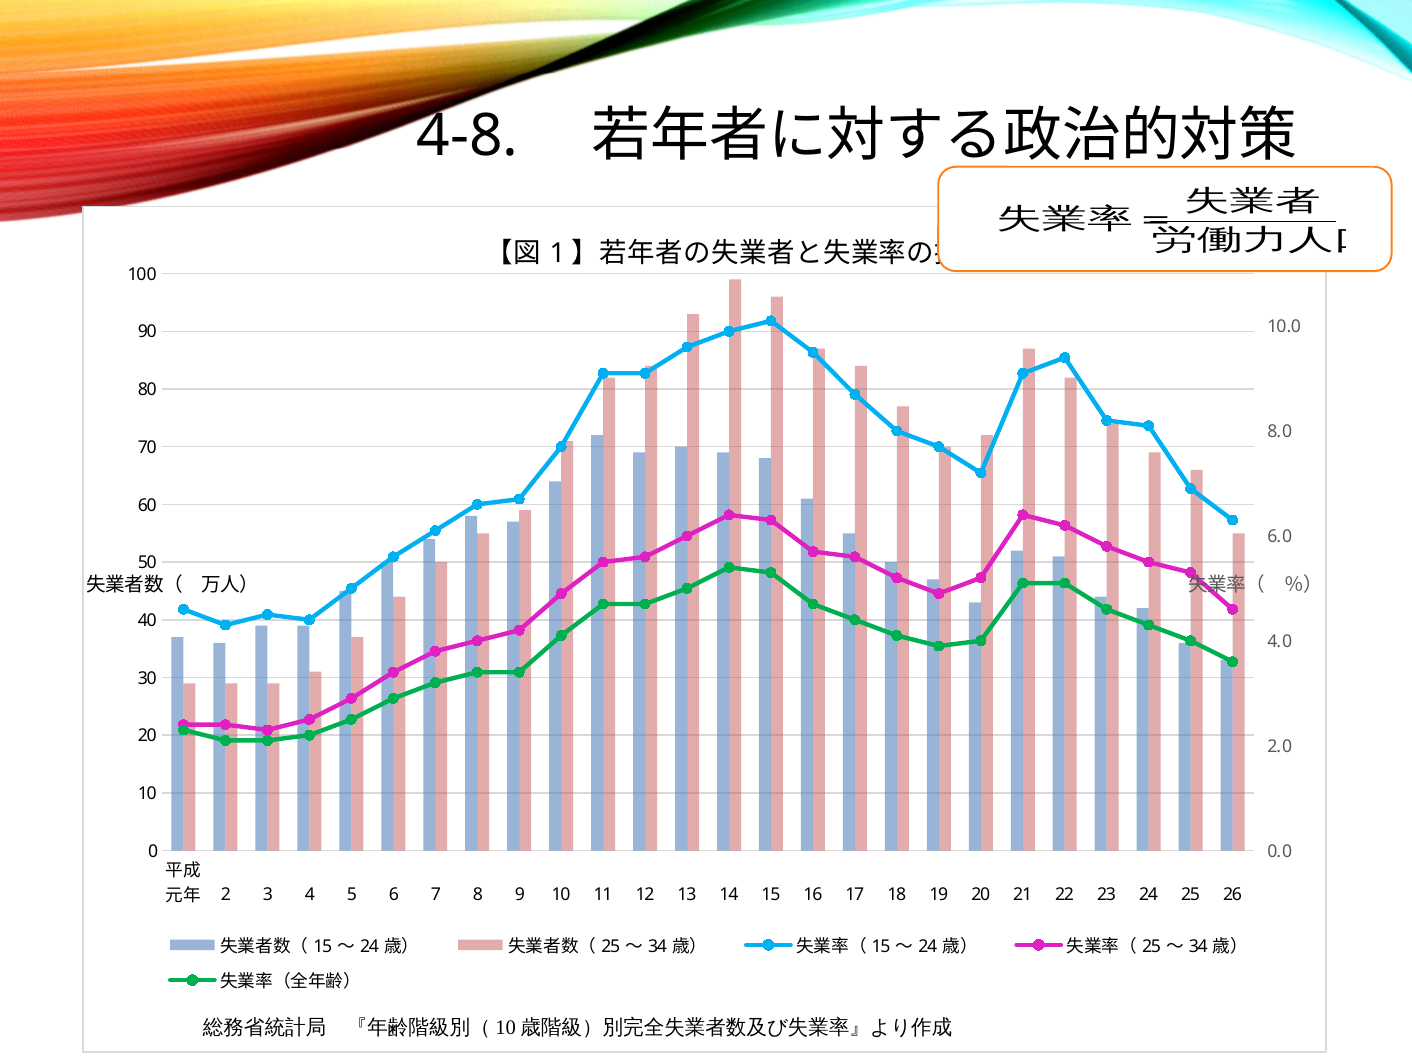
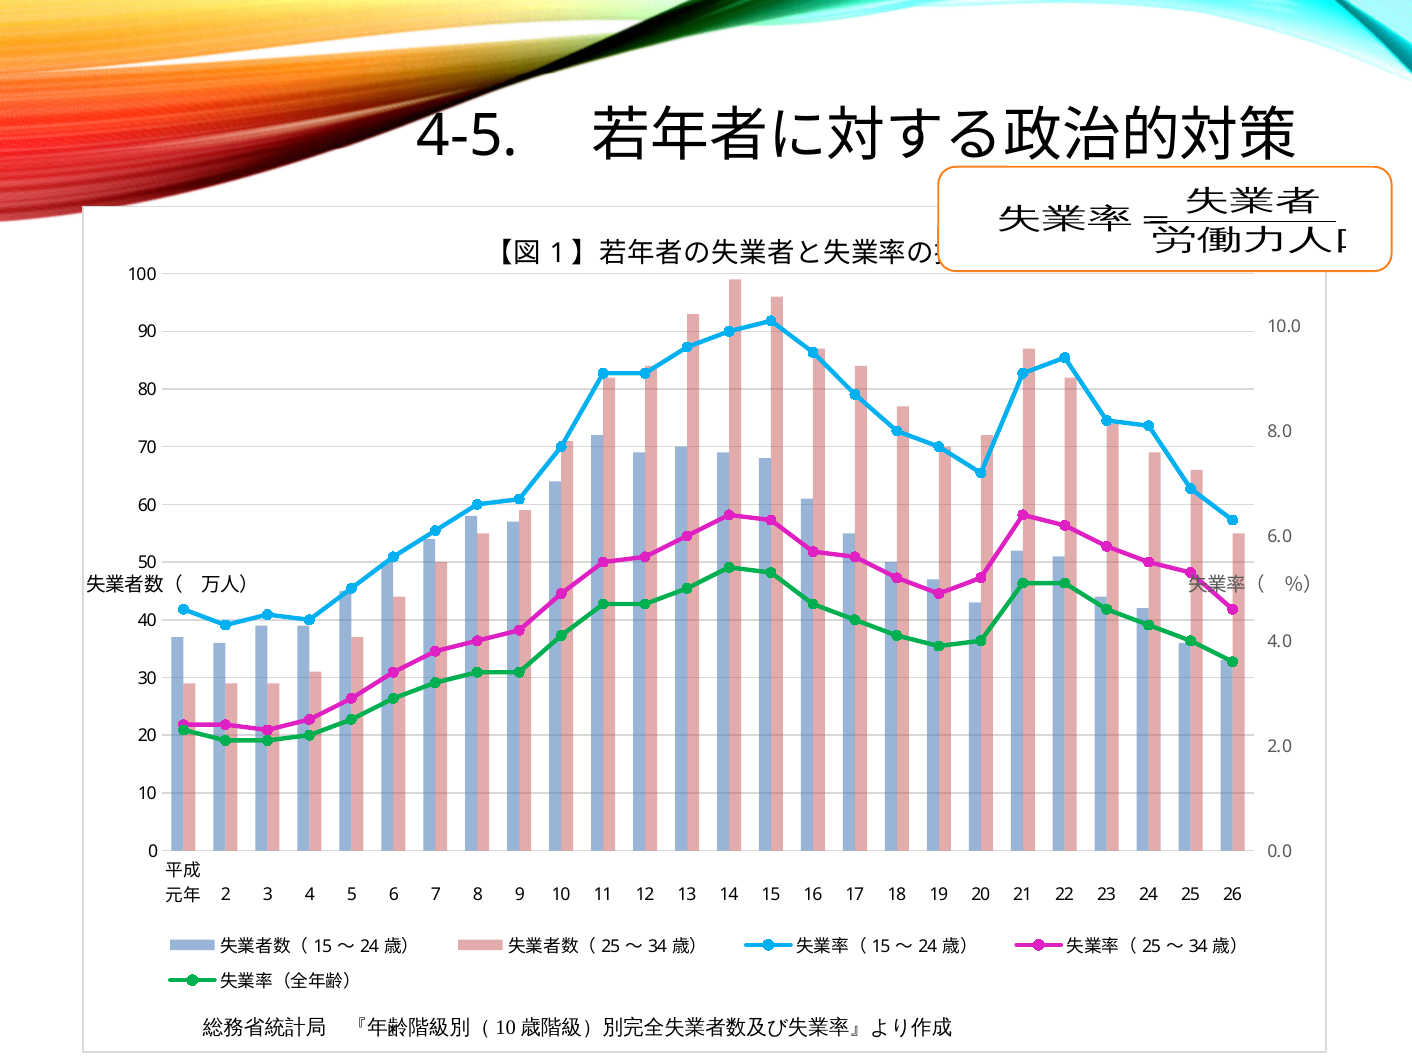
4-8: 4-8 -> 4-5 (468, 137)
